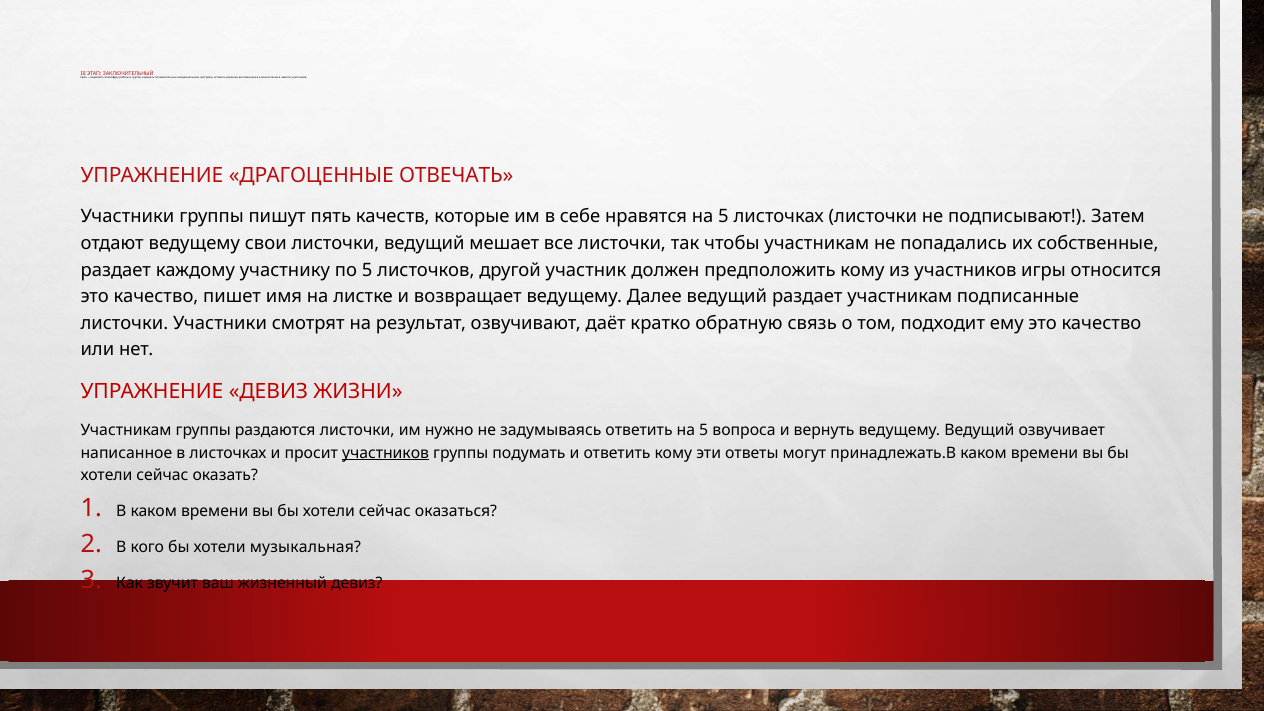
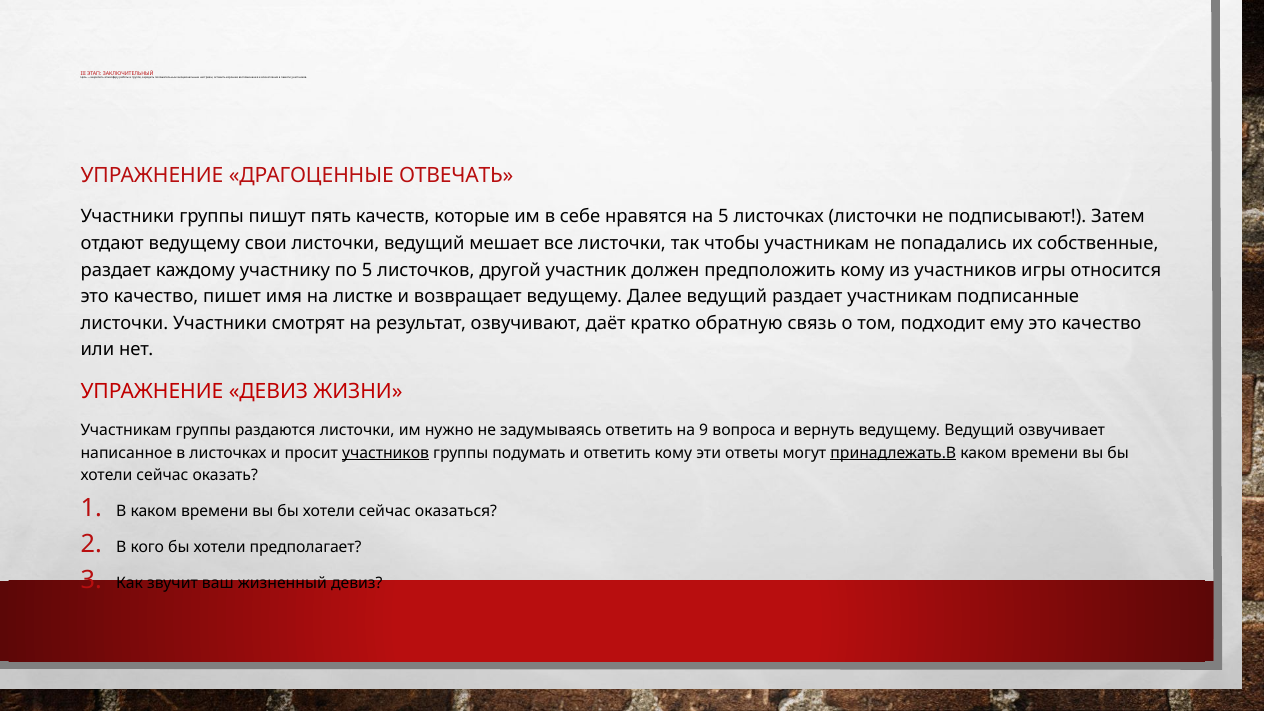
ответить на 5: 5 -> 9 (704, 430)
принадлежать.В underline: none -> present (893, 453)
музыкальная: музыкальная -> предполагает (306, 548)
